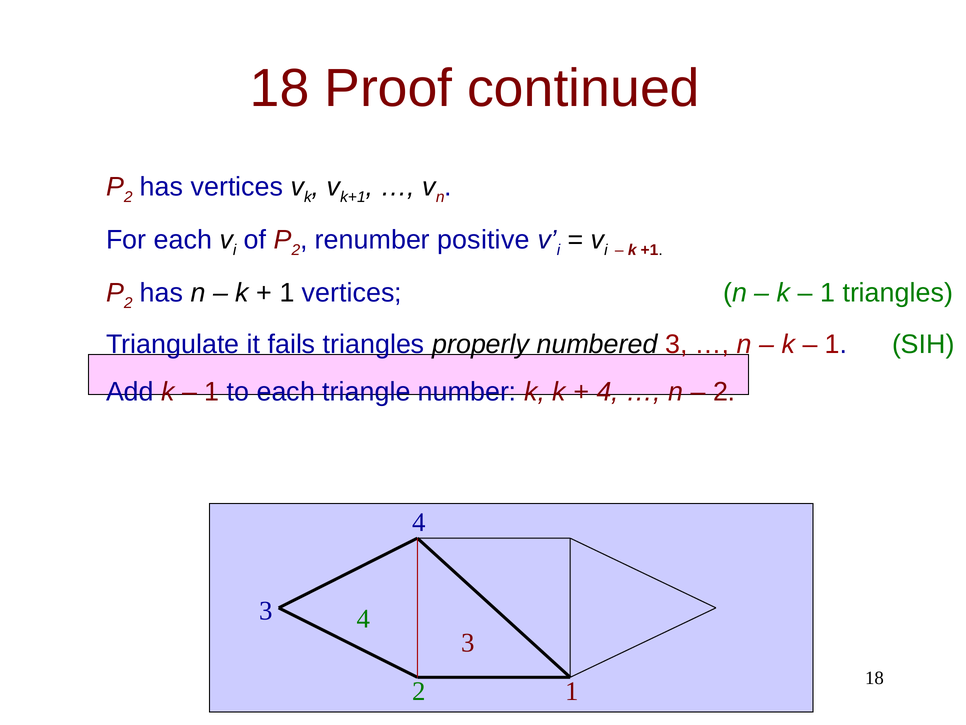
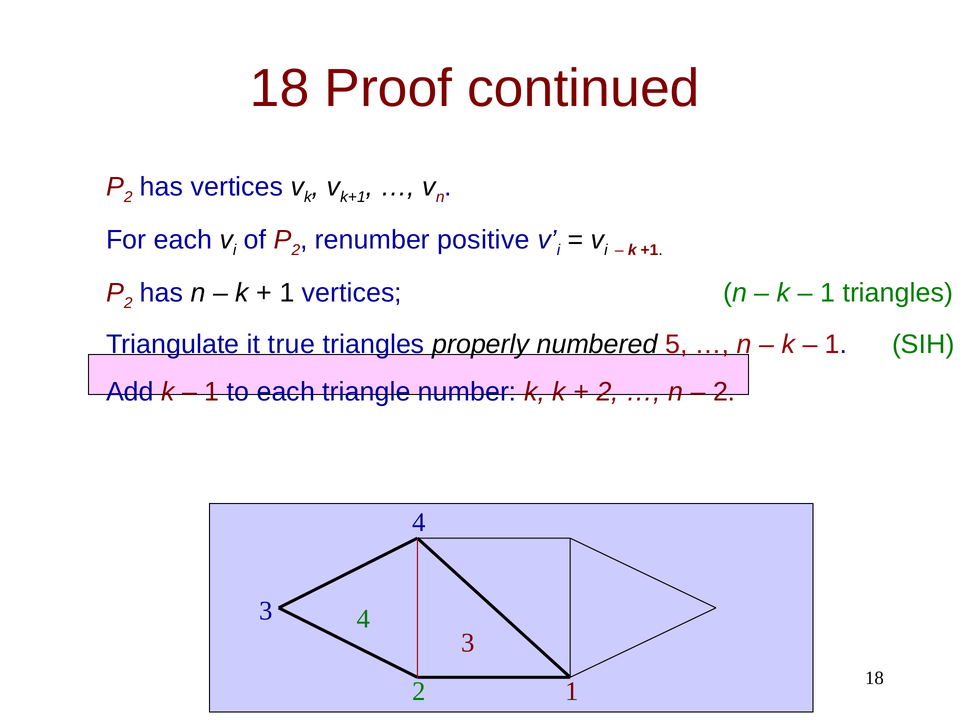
fails: fails -> true (291, 344)
numbered 3: 3 -> 5 (676, 344)
4: 4 -> 2 (608, 391)
